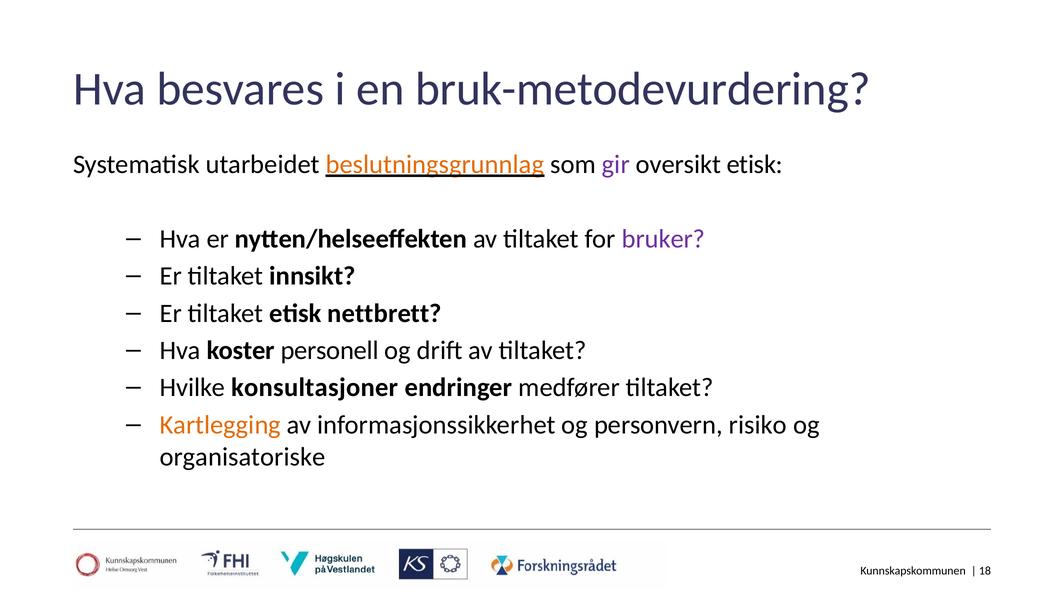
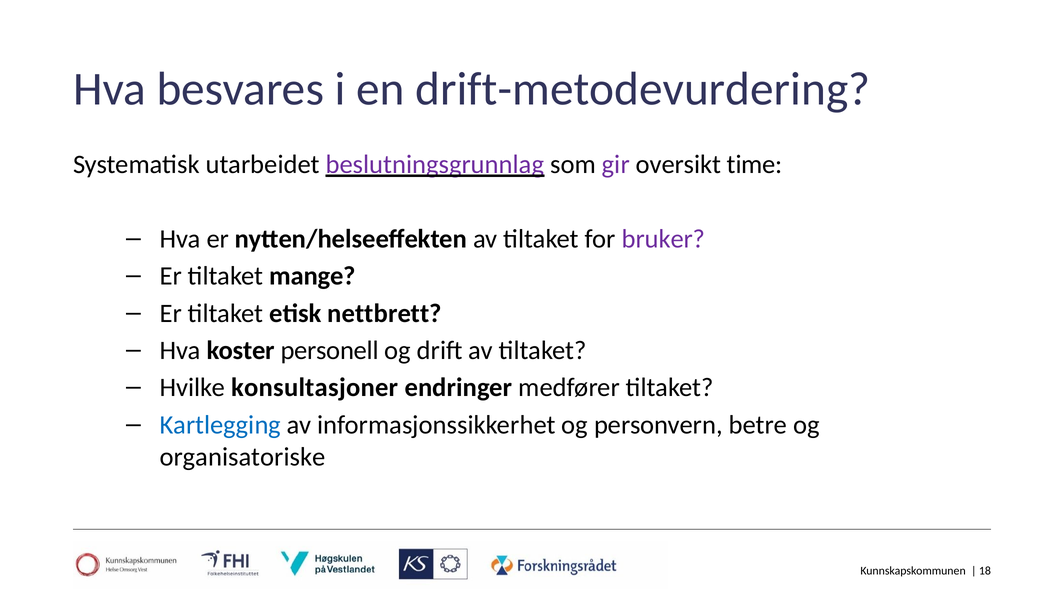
bruk-metodevurdering: bruk-metodevurdering -> drift-metodevurdering (643, 89)
beslutningsgrunnlag colour: orange -> purple (435, 165)
oversikt etisk: etisk -> time (755, 165)
innsikt: innsikt -> mange (313, 276)
Kartlegging colour: orange -> blue (220, 425)
risiko: risiko -> betre (758, 425)
